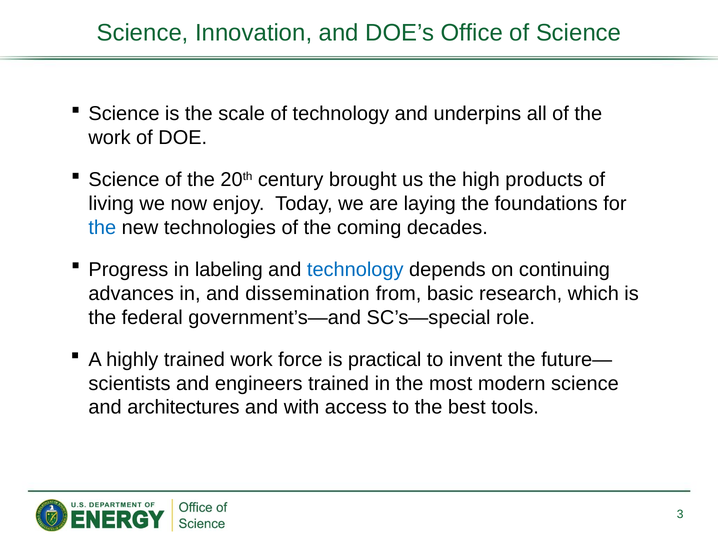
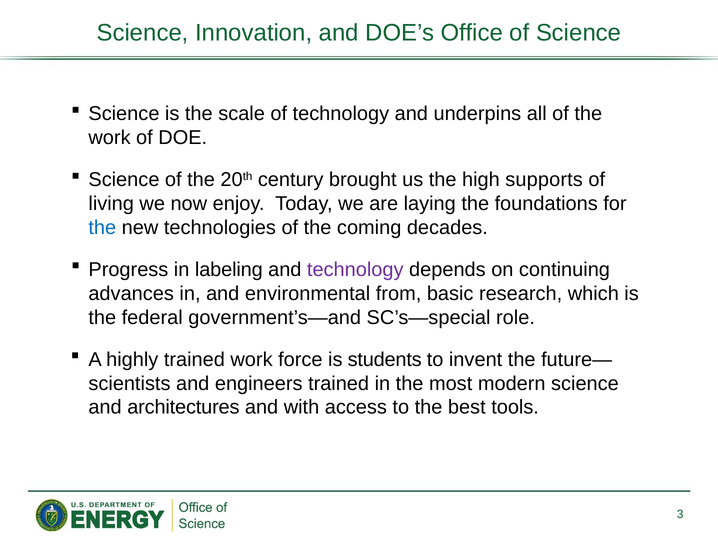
products: products -> supports (544, 180)
technology colour: blue -> purple (355, 269)
dissemination: dissemination -> environmental (308, 293)
practical: practical -> students (385, 359)
